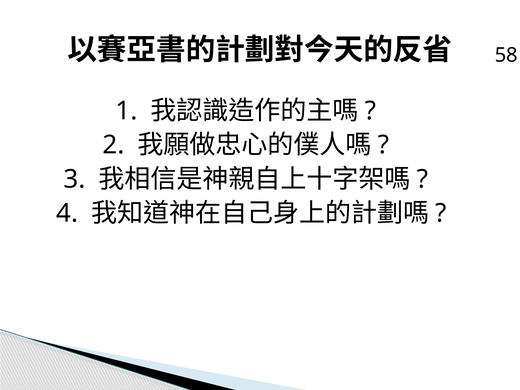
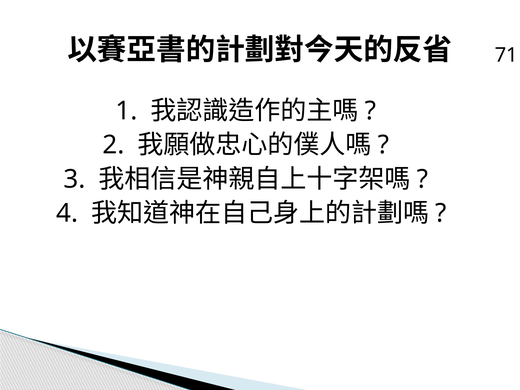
58: 58 -> 71 (506, 55)
